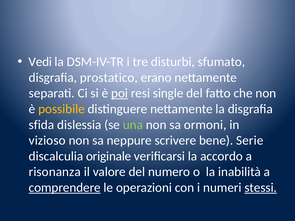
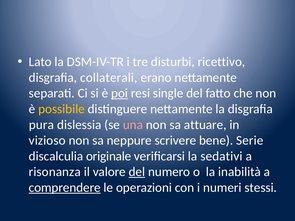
Vedi: Vedi -> Lato (40, 62)
sfumato: sfumato -> ricettivo (221, 62)
prostatico: prostatico -> collaterali (109, 78)
sfida: sfida -> pura (41, 125)
una colour: light green -> pink (133, 125)
ormoni: ormoni -> attuare (205, 125)
accordo: accordo -> sedativi (221, 156)
del underline: none -> present (137, 172)
stessi underline: present -> none (261, 188)
